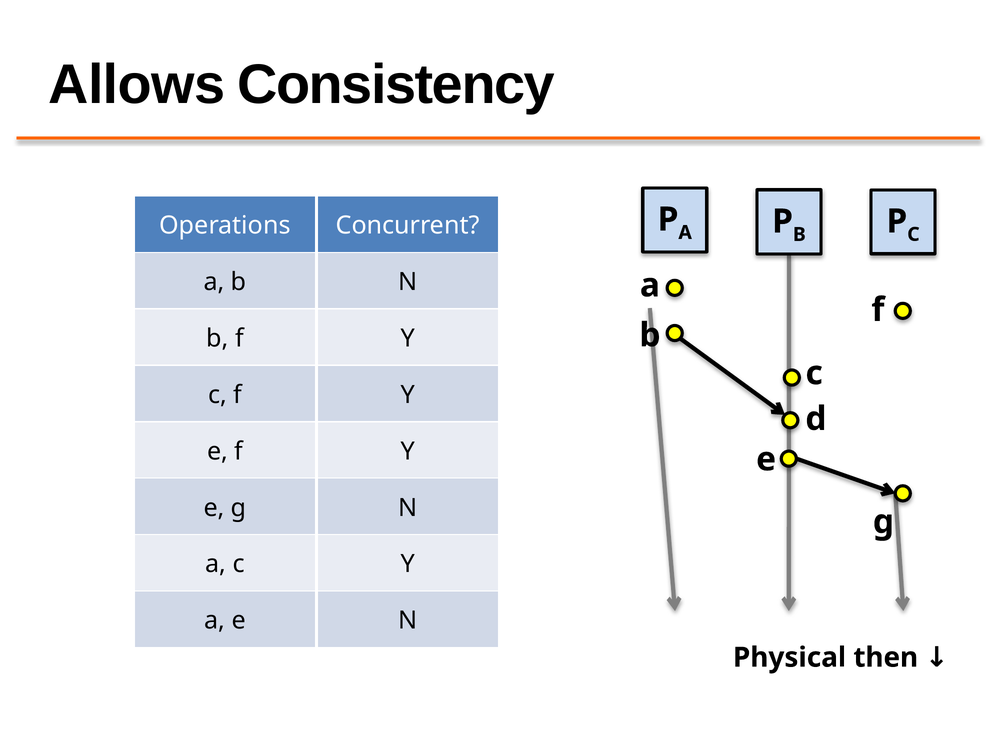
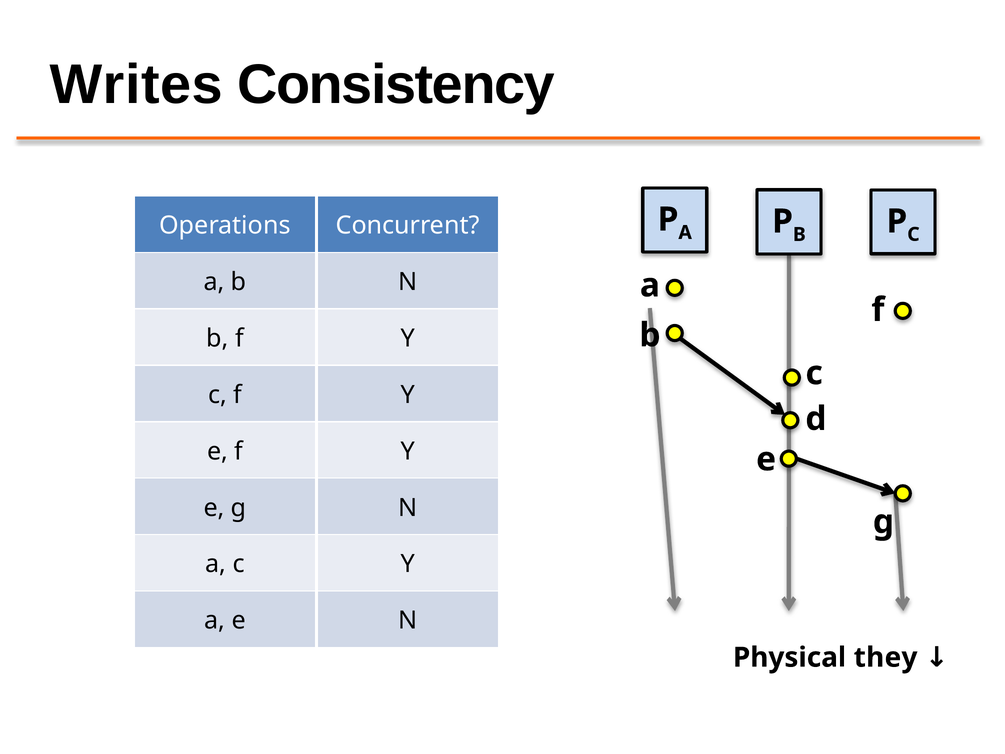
Allows: Allows -> Writes (136, 85)
then: then -> they (886, 657)
